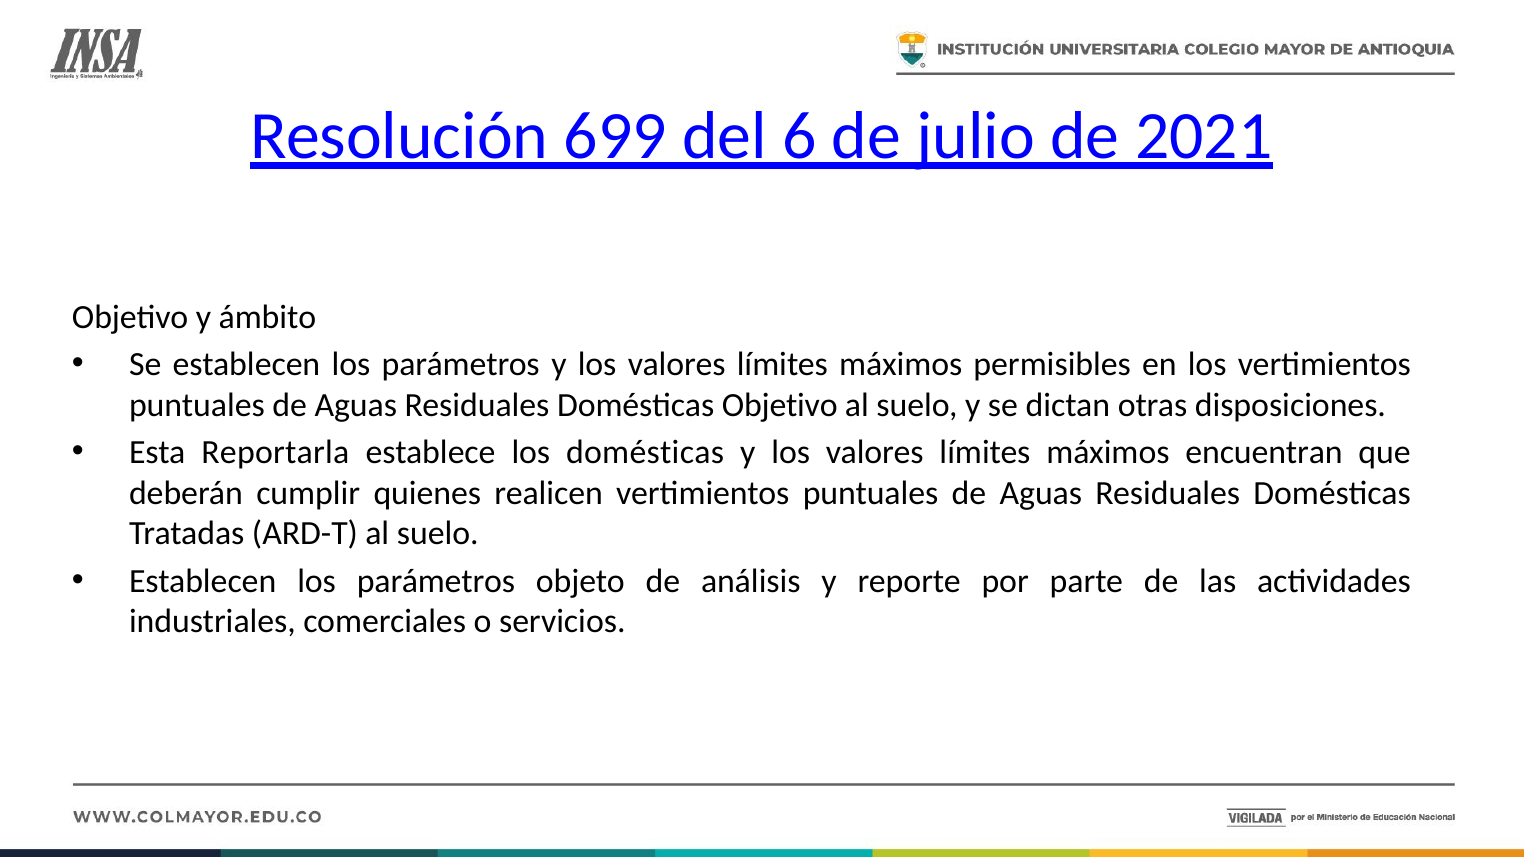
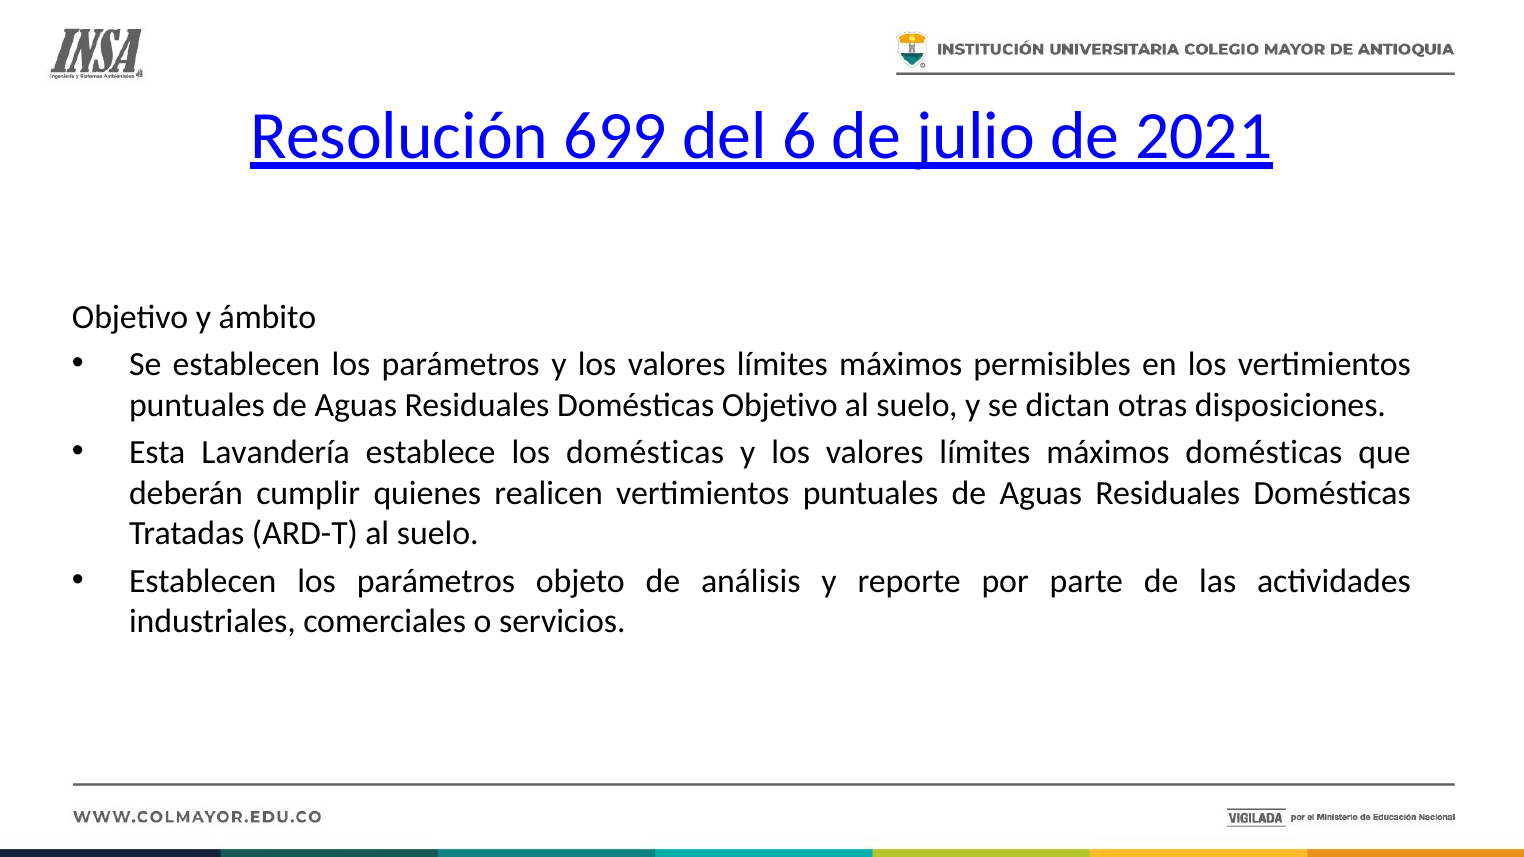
Reportarla: Reportarla -> Lavandería (276, 453)
máximos encuentran: encuentran -> domésticas (1264, 453)
